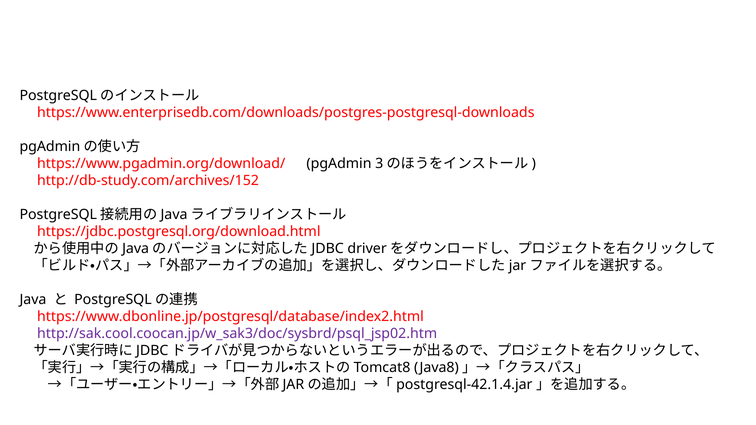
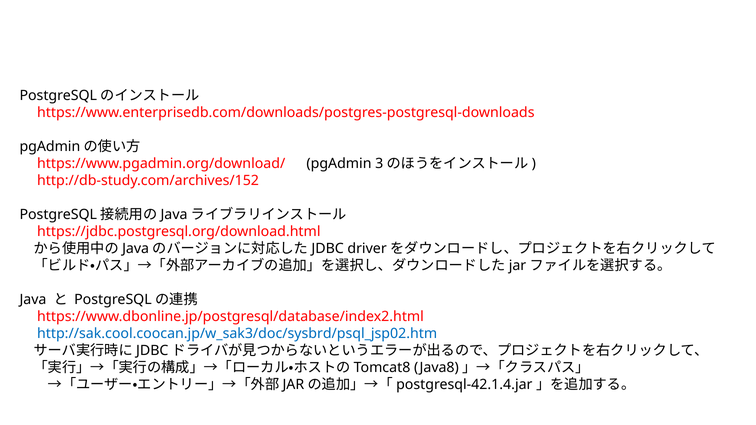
http://sak.cool.coocan.jp/w_sak3/doc/sysbrd/psql_jsp02.htm colour: purple -> blue (237, 334)
